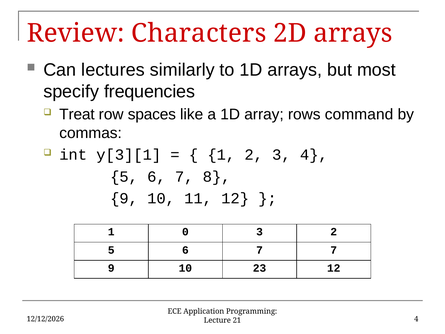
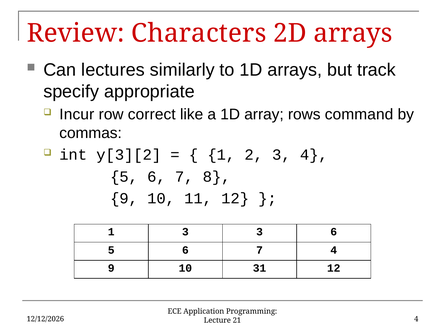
most: most -> track (376, 70)
frequencies: frequencies -> appropriate (149, 91)
Treat: Treat -> Incur (77, 114)
spaces: spaces -> correct (152, 114)
y[3][1: y[3][1 -> y[3][2 (129, 155)
1 0: 0 -> 3 (185, 232)
3 2: 2 -> 6 (334, 232)
7 7: 7 -> 4 (334, 250)
23: 23 -> 31 (260, 268)
